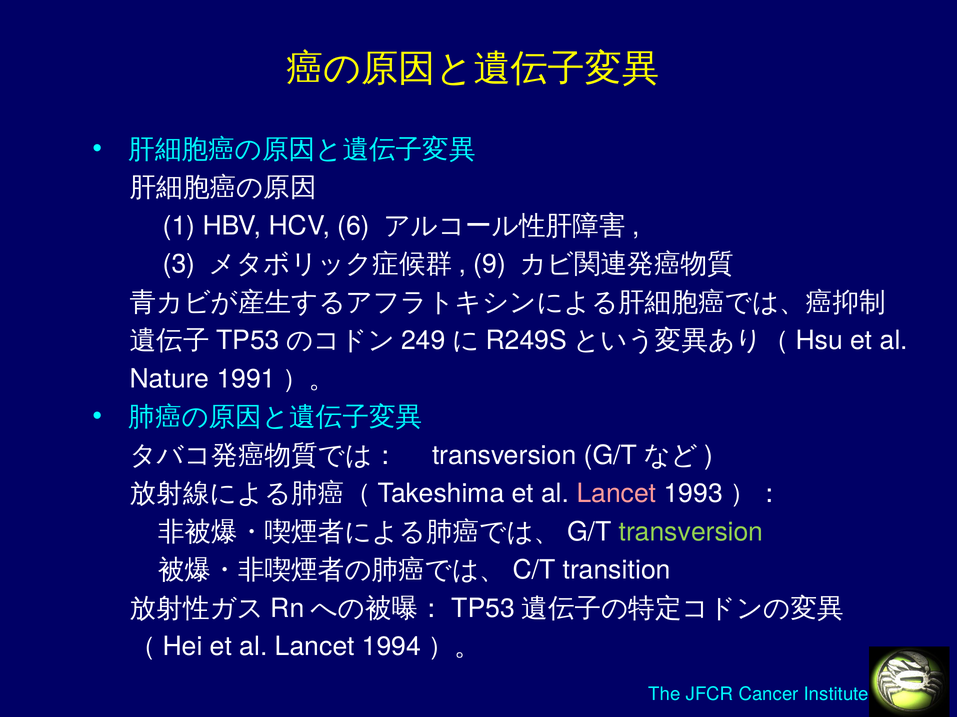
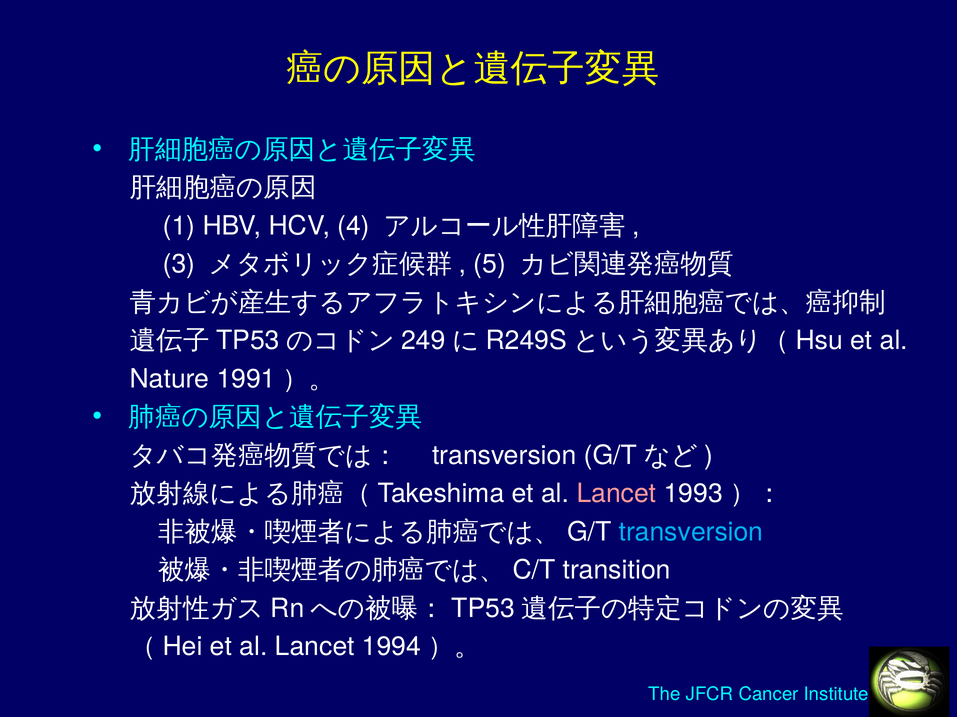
6: 6 -> 4 (354, 226)
9: 9 -> 5 (490, 264)
transversion colour: light green -> light blue (691, 532)
